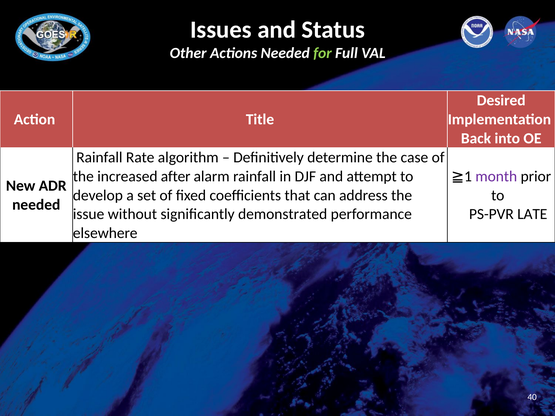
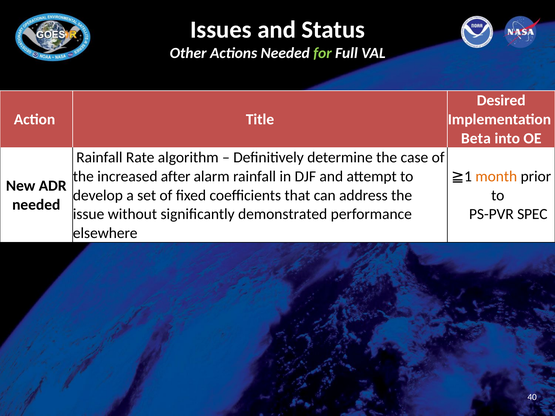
Back: Back -> Beta (476, 138)
month colour: purple -> orange (496, 176)
LATE: LATE -> SPEC (532, 214)
